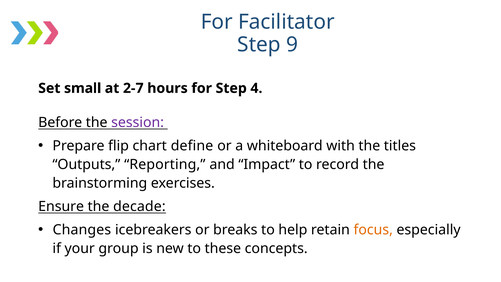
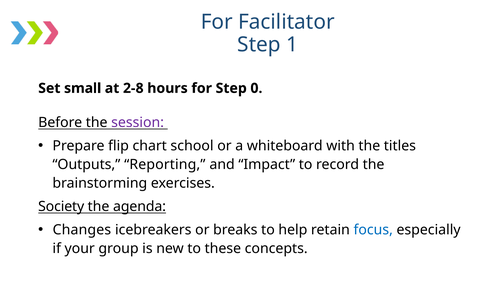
9: 9 -> 1 (292, 45)
2-7: 2-7 -> 2-8 (133, 88)
4: 4 -> 0 (256, 88)
define: define -> school (192, 146)
Ensure: Ensure -> Society (61, 207)
decade: decade -> agenda (140, 207)
focus colour: orange -> blue (373, 230)
